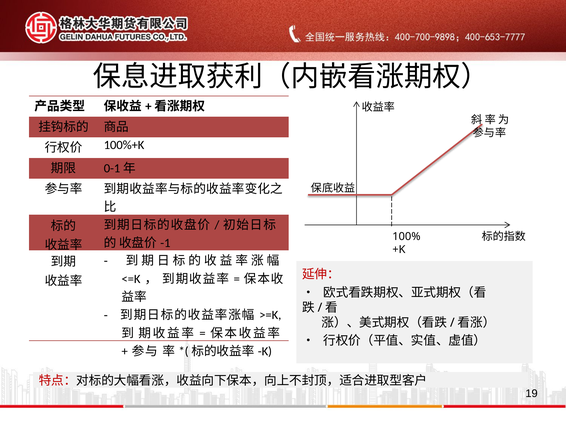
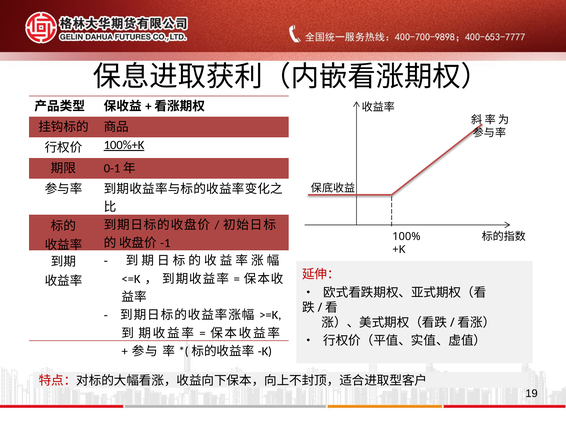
100%+K underline: none -> present (124, 145)
